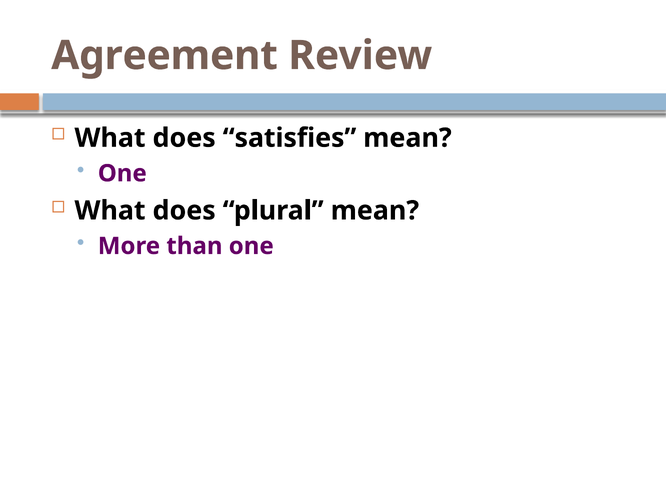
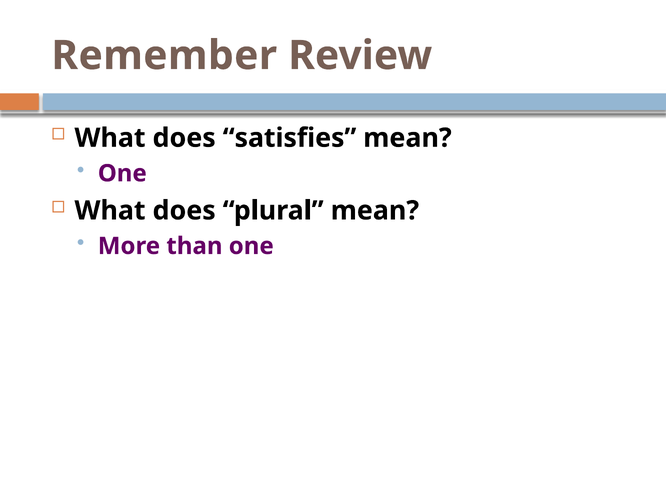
Agreement: Agreement -> Remember (164, 56)
